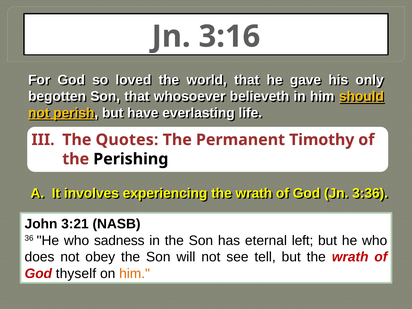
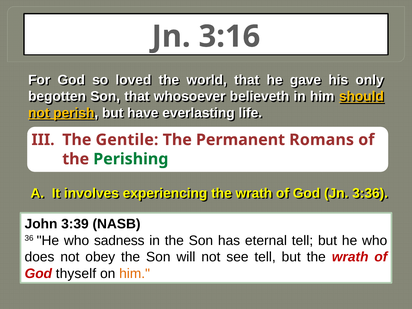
Quotes: Quotes -> Gentile (127, 140)
Timothy: Timothy -> Romans (322, 140)
Perishing colour: black -> green (131, 159)
3:21: 3:21 -> 3:39 (75, 224)
eternal left: left -> tell (303, 241)
